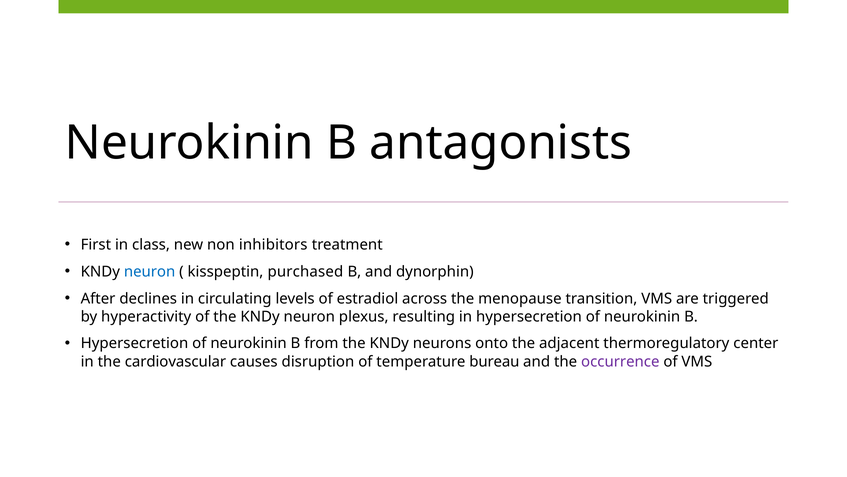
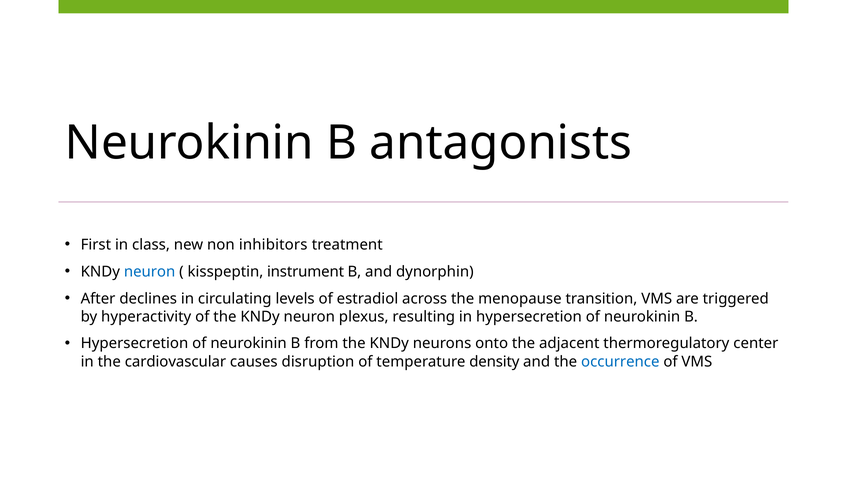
purchased: purchased -> instrument (306, 271)
bureau: bureau -> density (494, 361)
occurrence colour: purple -> blue (620, 361)
